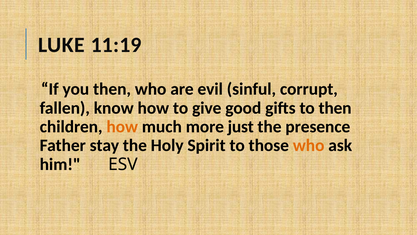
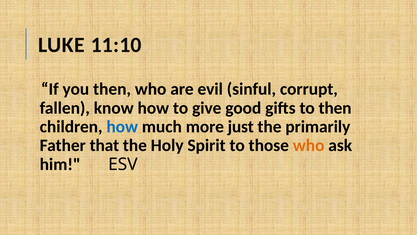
11:19: 11:19 -> 11:10 (116, 45)
how colour: orange -> blue (122, 127)
presence: presence -> primarily (318, 127)
stay: stay -> that (104, 145)
